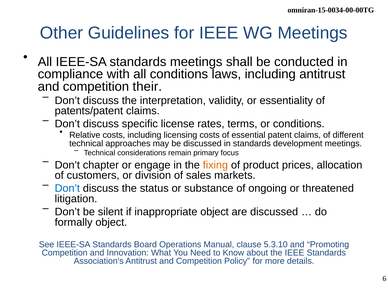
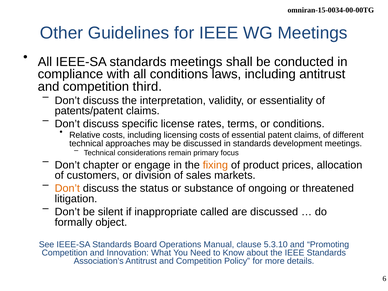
their: their -> third (147, 87)
Don’t colour: blue -> orange (67, 188)
inappropriate object: object -> called (214, 212)
